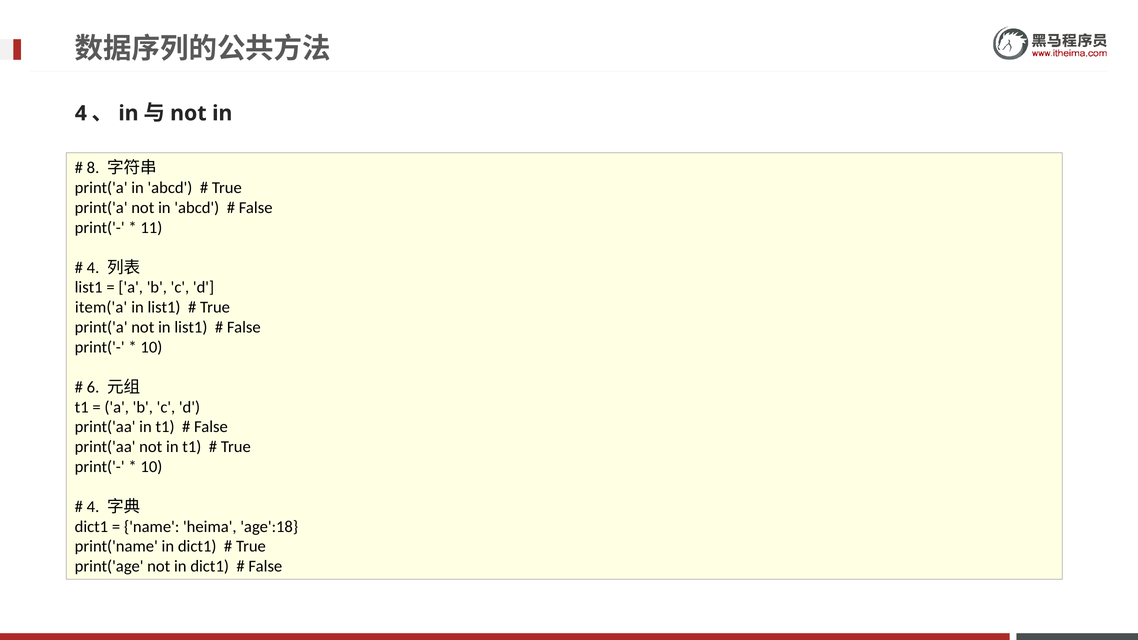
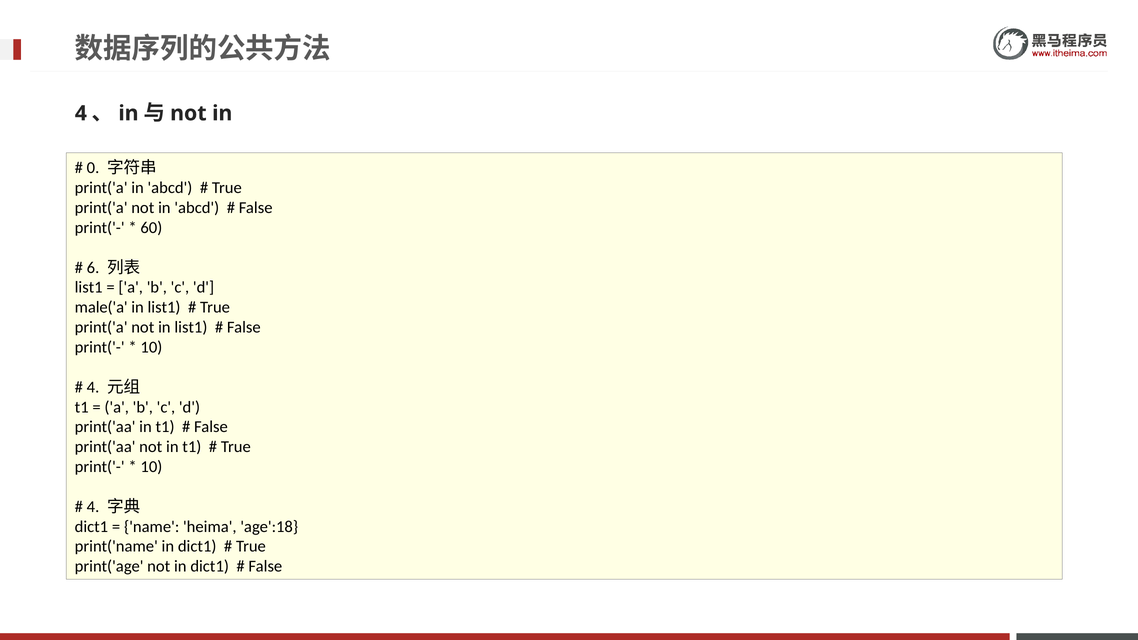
8: 8 -> 0 (93, 168)
11: 11 -> 60 (151, 228)
4: 4 -> 6 (93, 268)
item('a: item('a -> male('a (101, 307)
6: 6 -> 4 (93, 387)
